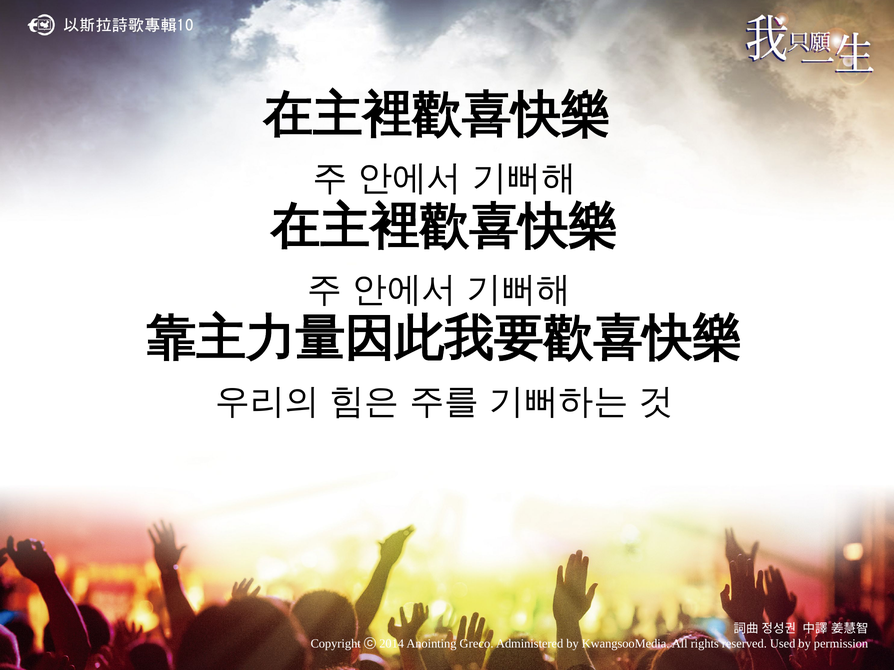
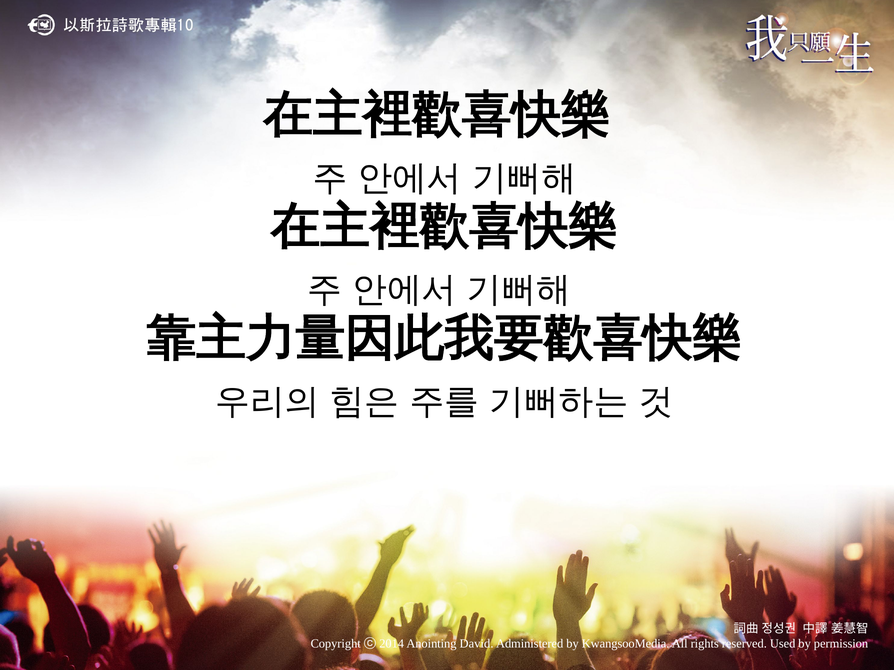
Greco: Greco -> David (477, 644)
